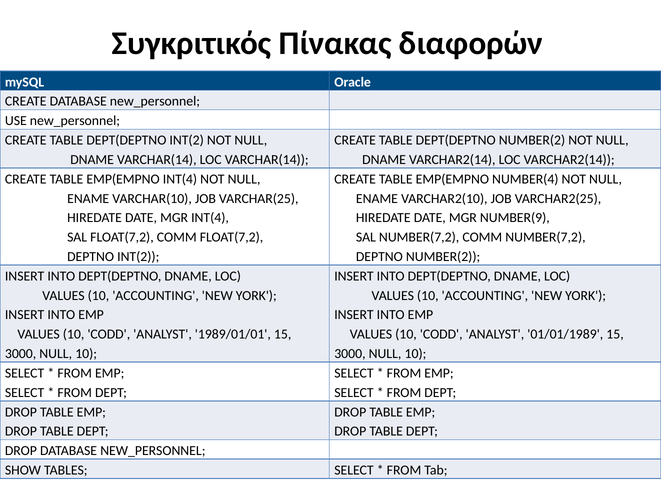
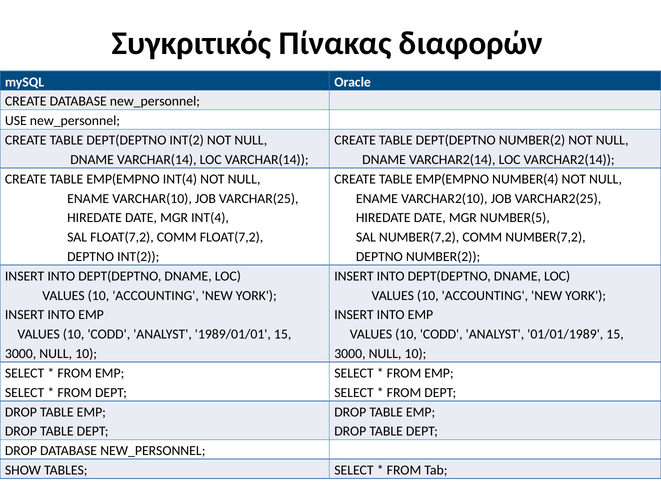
NUMBER(9: NUMBER(9 -> NUMBER(5 (515, 218)
